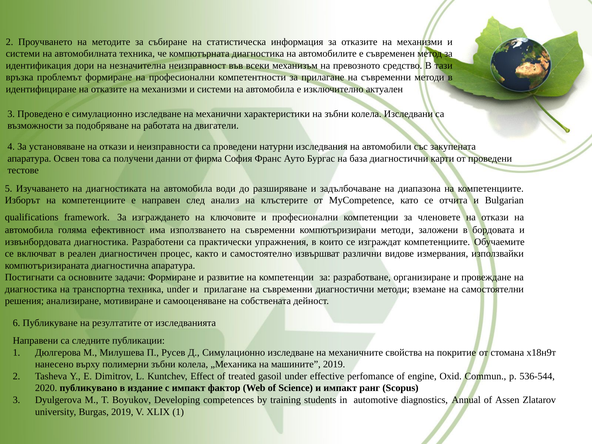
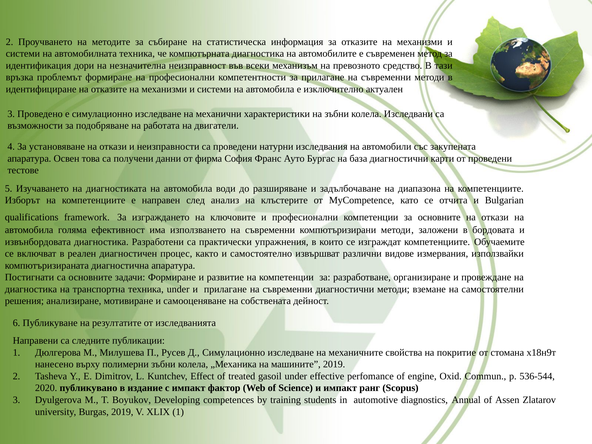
за членовете: членовете -> основните (439, 217)
